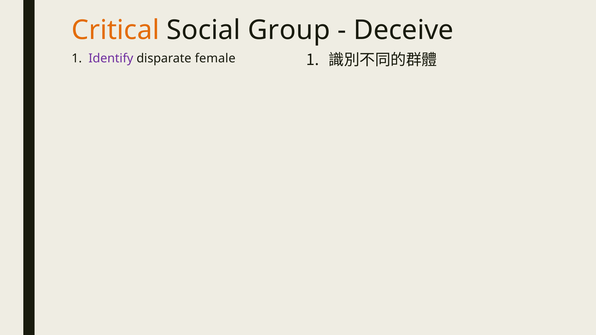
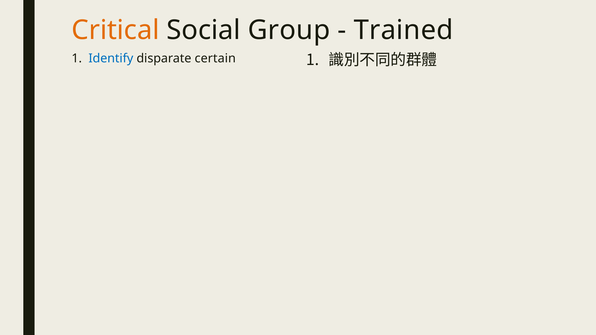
Deceive: Deceive -> Trained (403, 30)
Identify colour: purple -> blue (111, 58)
female: female -> certain (215, 58)
